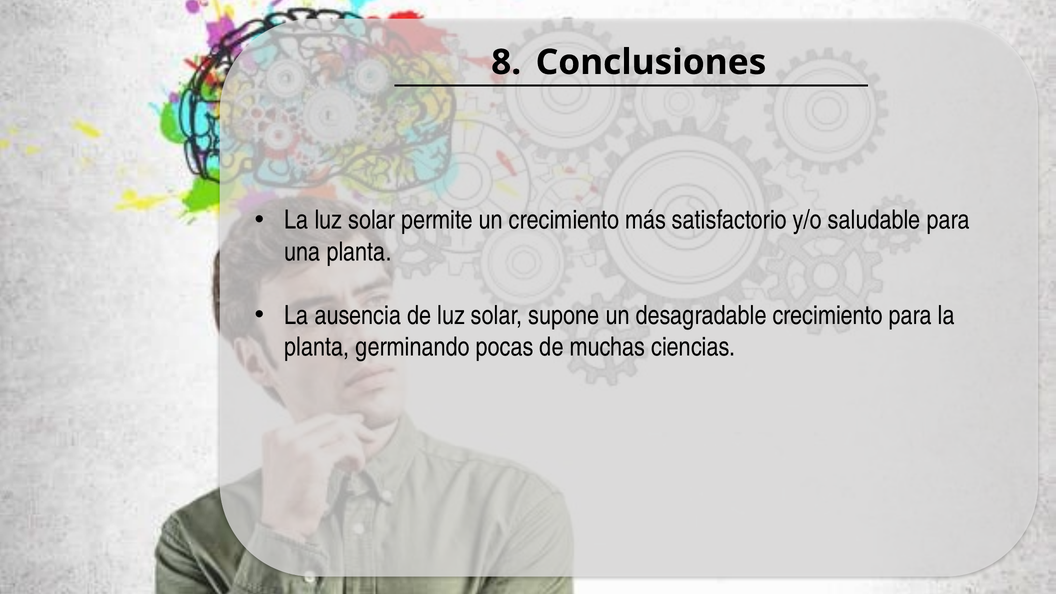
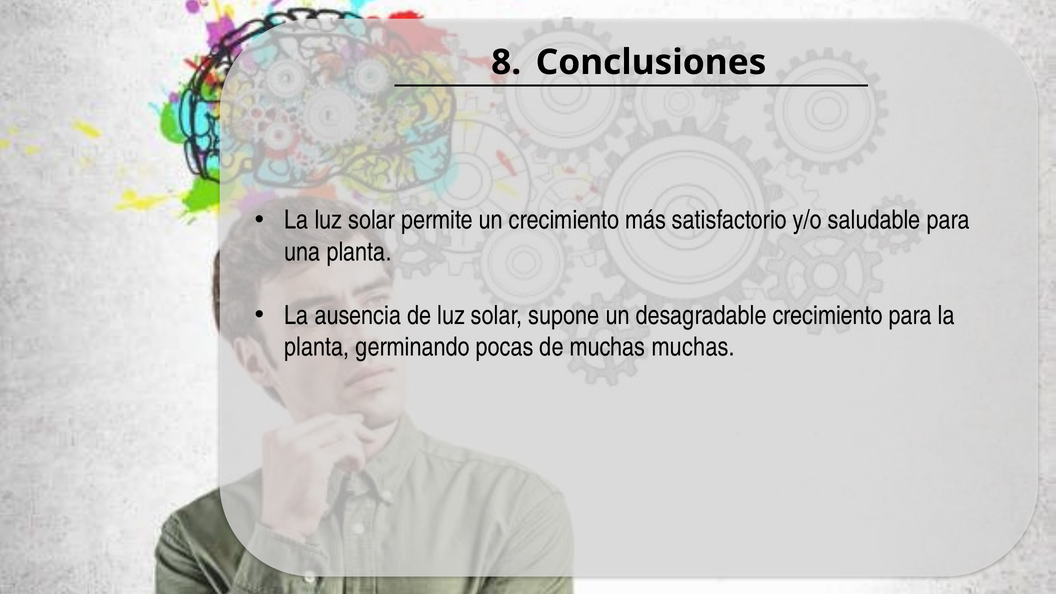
muchas ciencias: ciencias -> muchas (693, 347)
